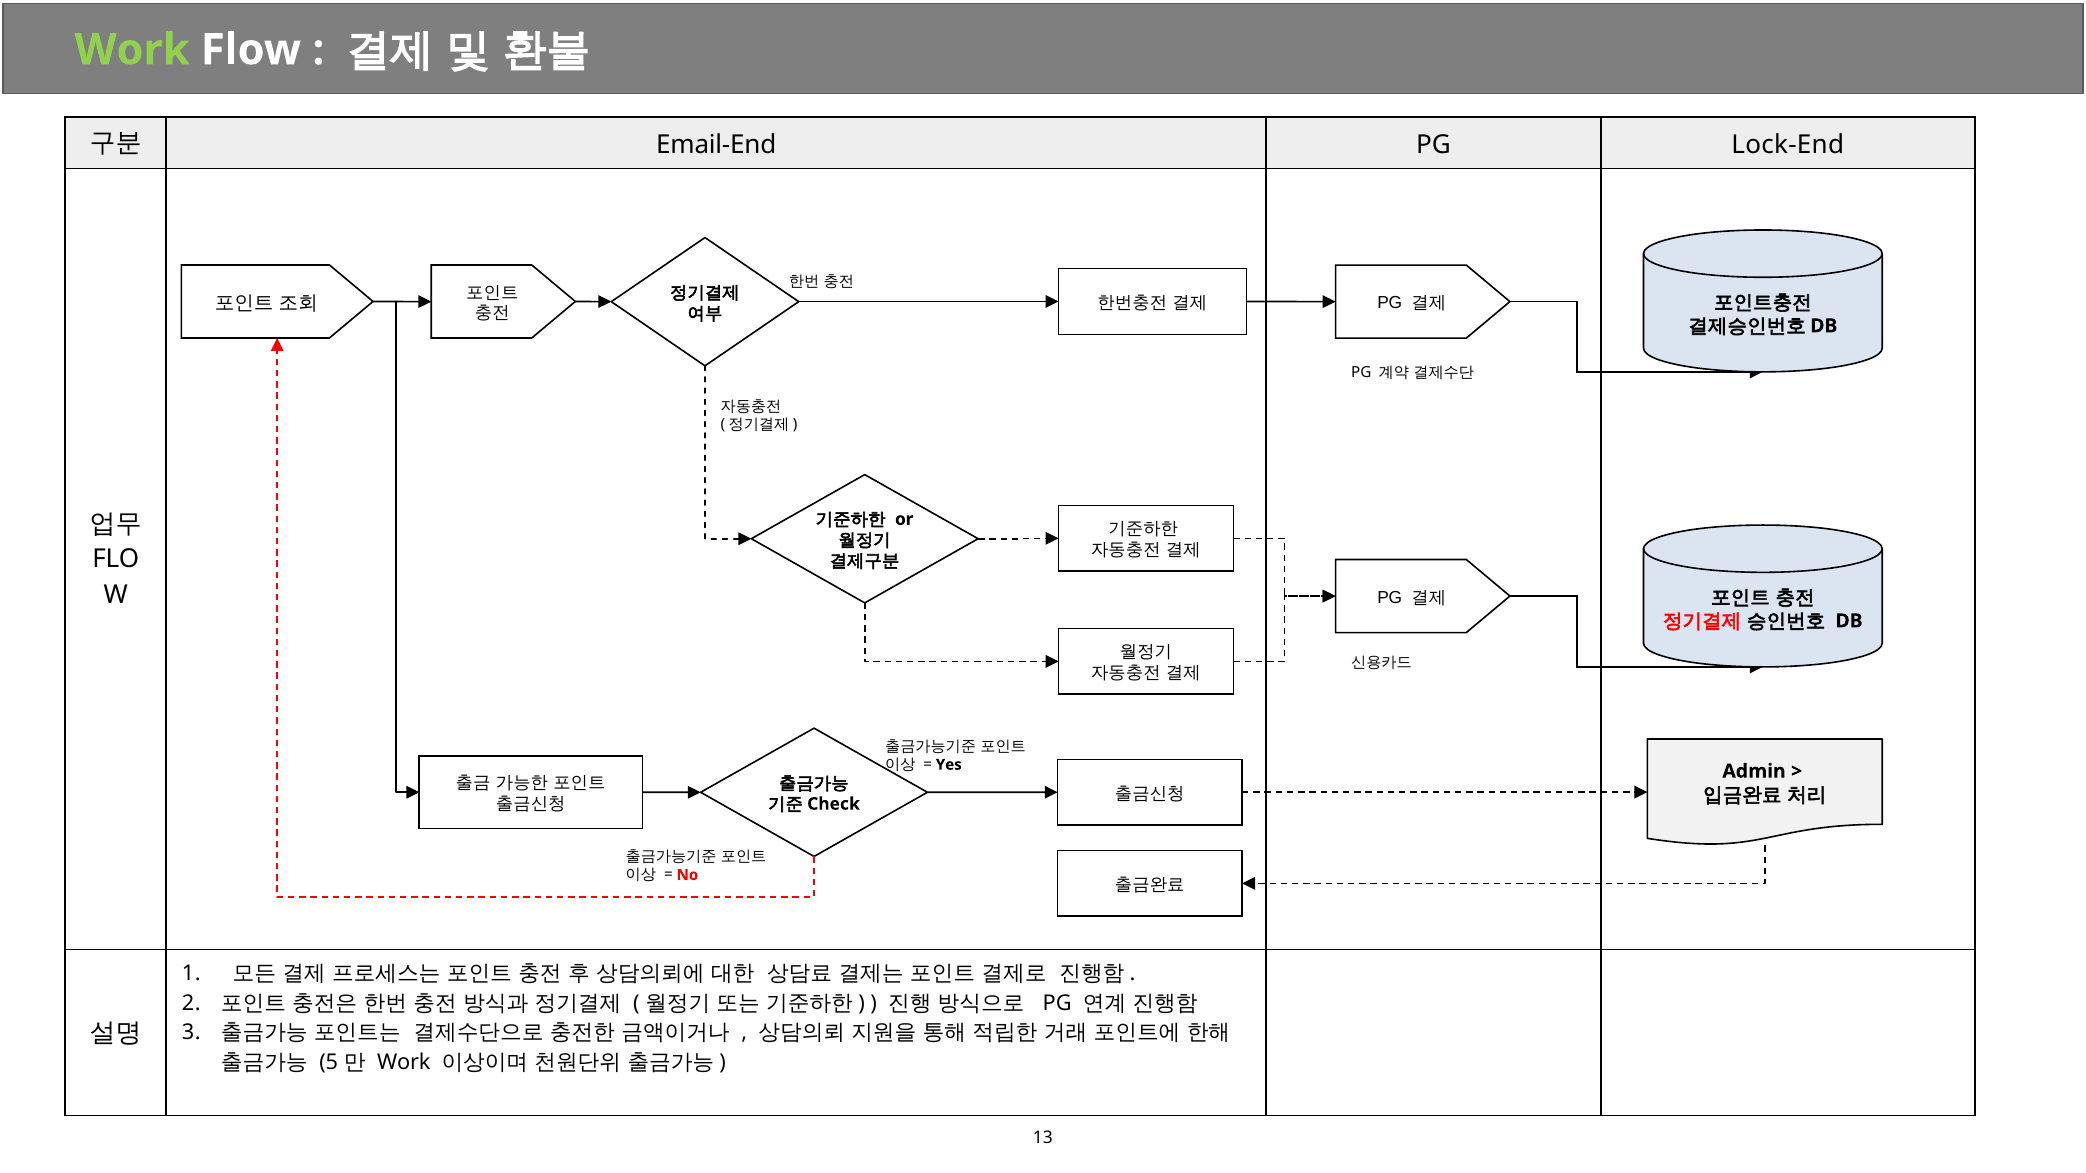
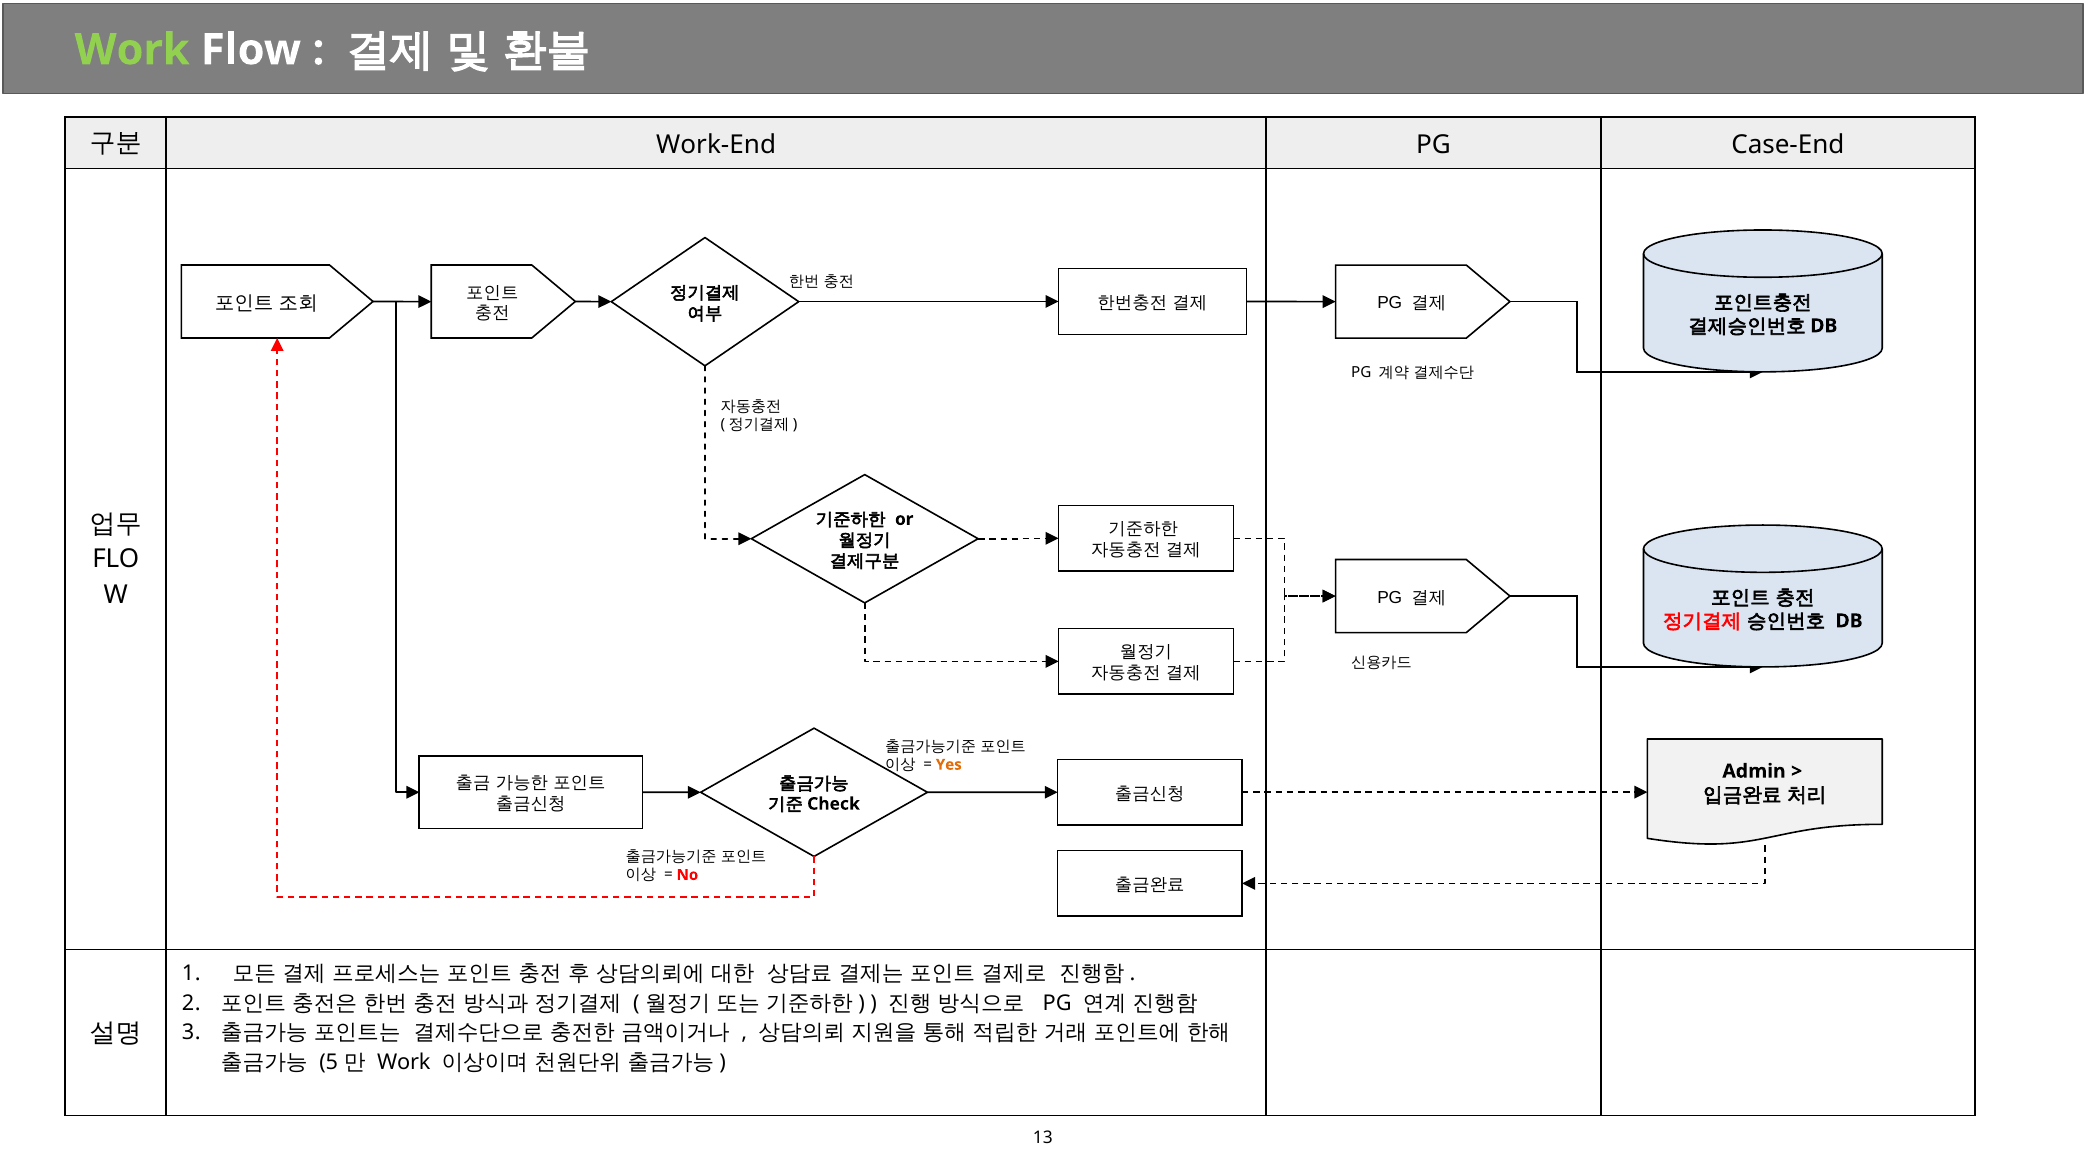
Email-End: Email-End -> Work-End (716, 144)
Lock-End: Lock-End -> Case-End (1788, 144)
Yes colour: black -> orange (949, 765)
